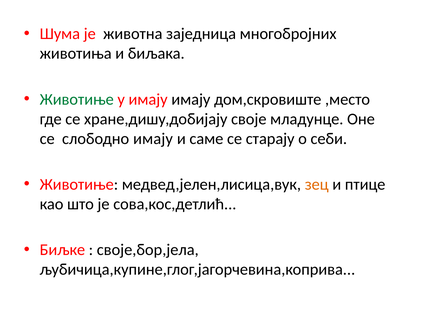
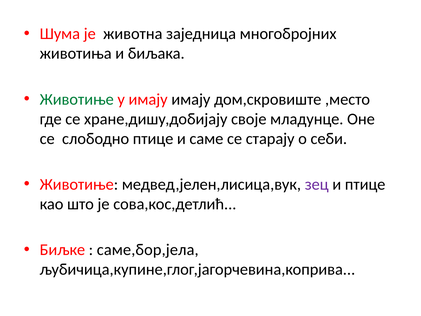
слободно имају: имају -> птице (153, 138)
зец colour: orange -> purple (317, 184)
своје,бор,јела: своје,бор,јела -> саме,бор,јела (148, 250)
